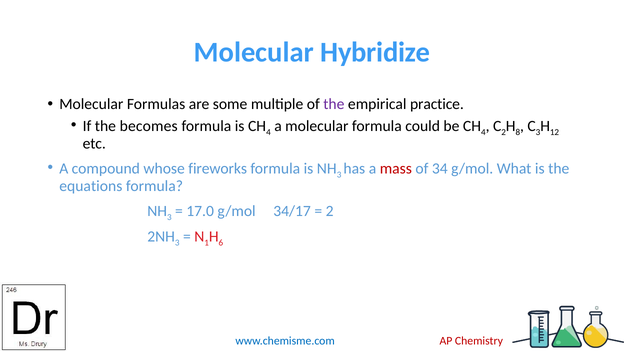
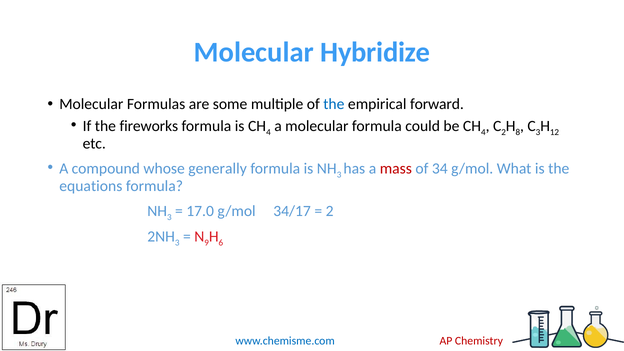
the colour: purple -> blue (334, 104)
practice: practice -> forward (437, 104)
becomes: becomes -> fireworks (149, 126)
fireworks: fireworks -> generally (218, 169)
1: 1 -> 9 (207, 243)
